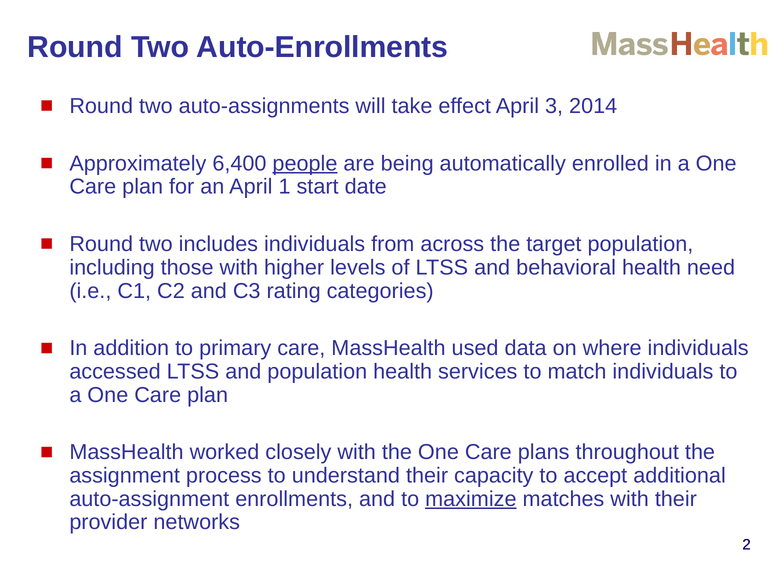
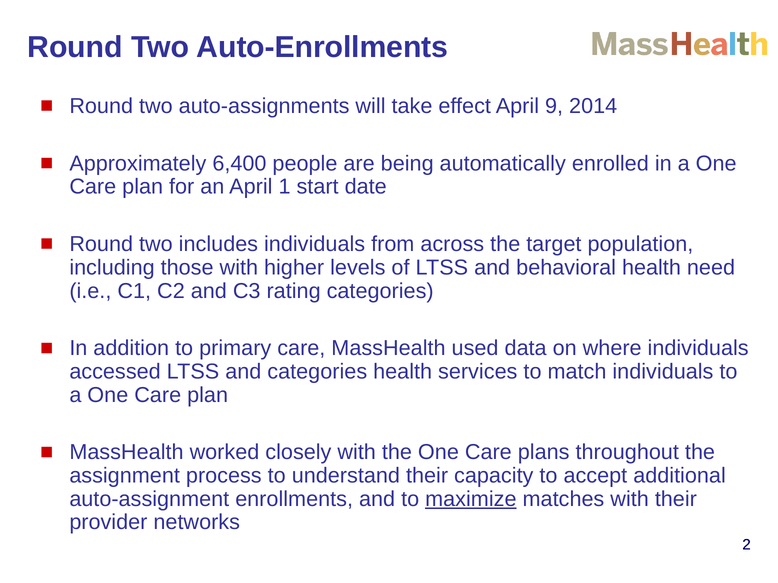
3: 3 -> 9 (554, 106)
people underline: present -> none (305, 164)
and population: population -> categories (317, 372)
